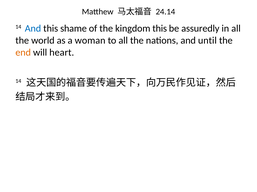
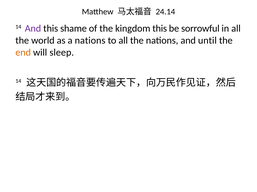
And colour: blue -> purple (33, 29)
assuredly: assuredly -> sorrowful (200, 29)
a woman: woman -> nations (90, 41)
heart: heart -> sleep (62, 53)
